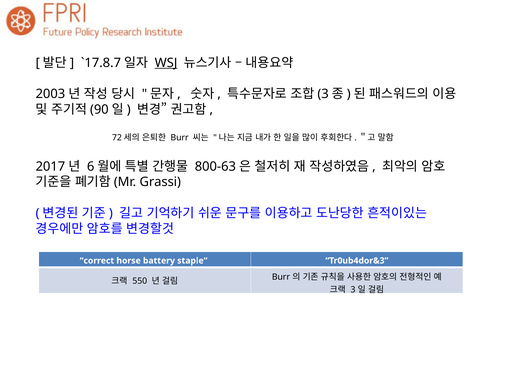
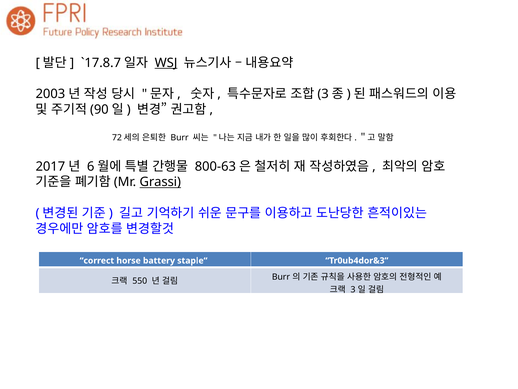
Grassi underline: none -> present (160, 182)
